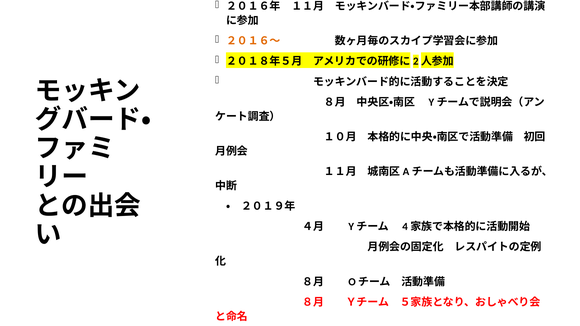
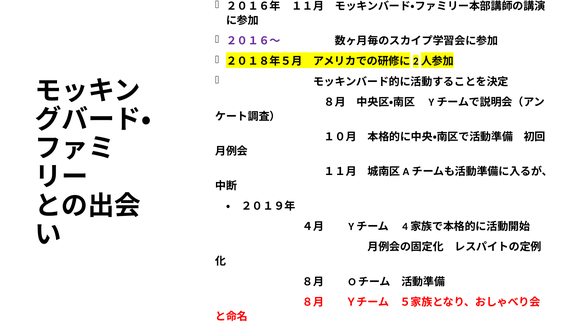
２０１６～ colour: orange -> purple (253, 41)
